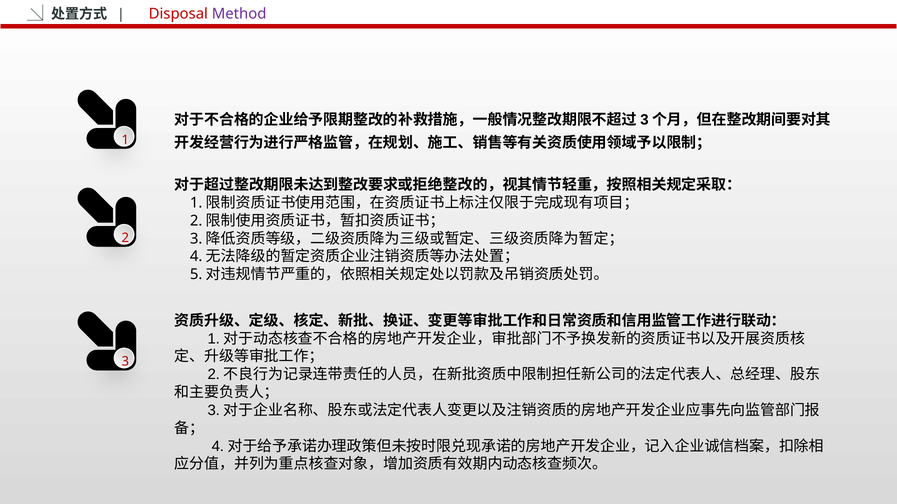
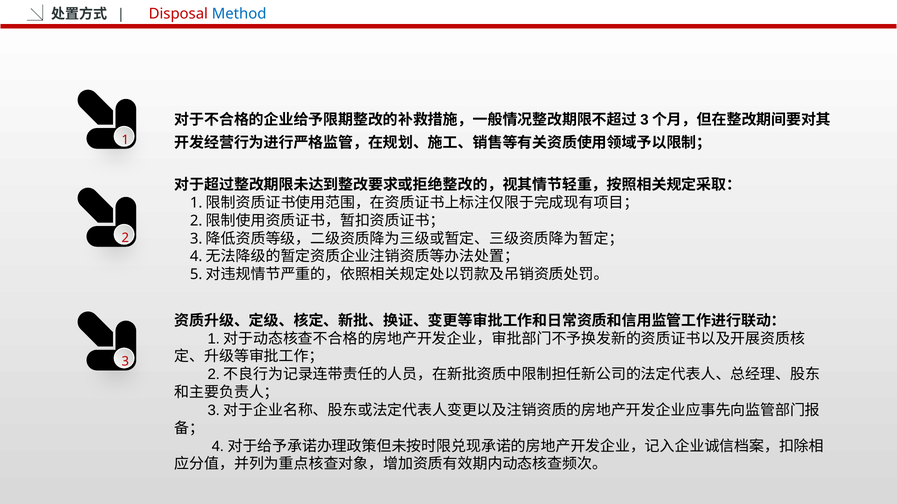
Method colour: purple -> blue (239, 14)
